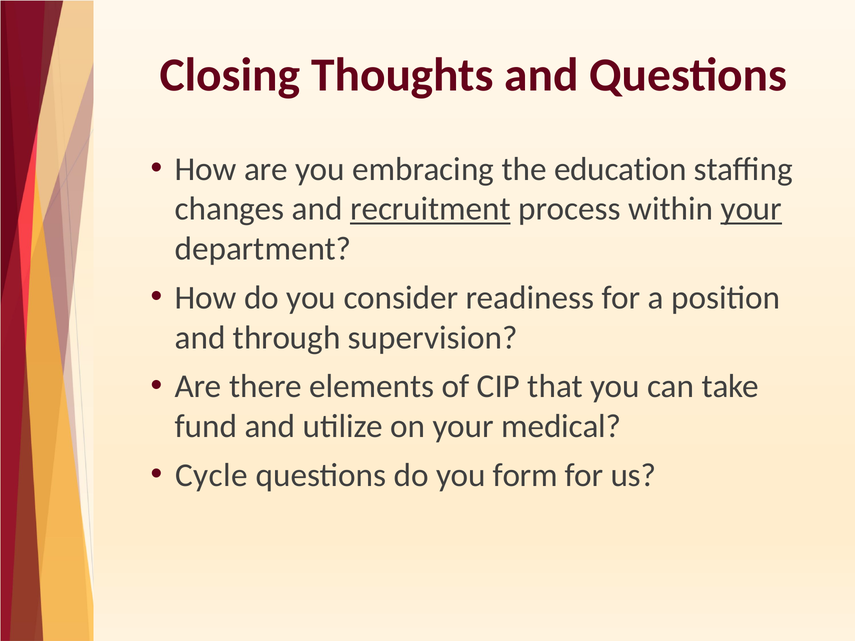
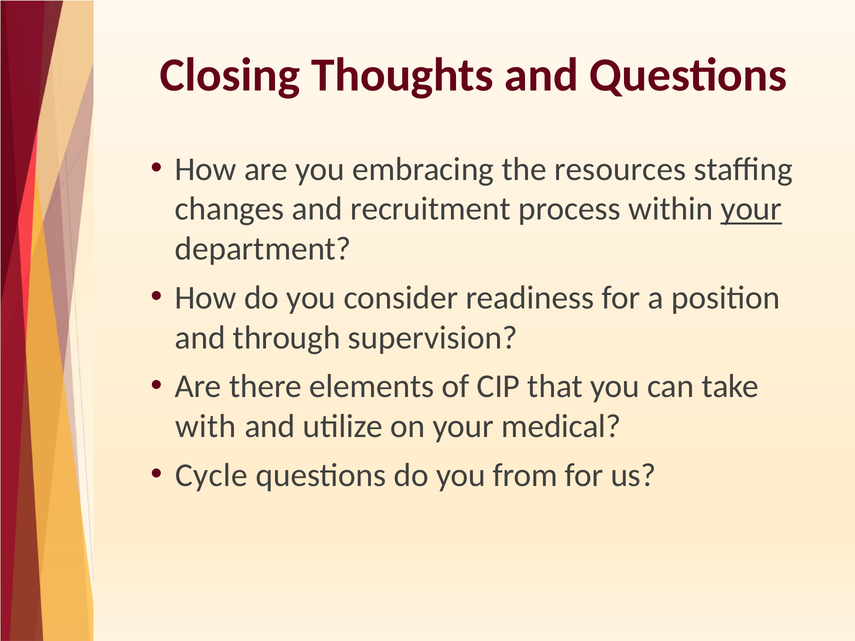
education: education -> resources (620, 169)
recruitment underline: present -> none (430, 209)
fund: fund -> with (206, 427)
form: form -> from (525, 475)
